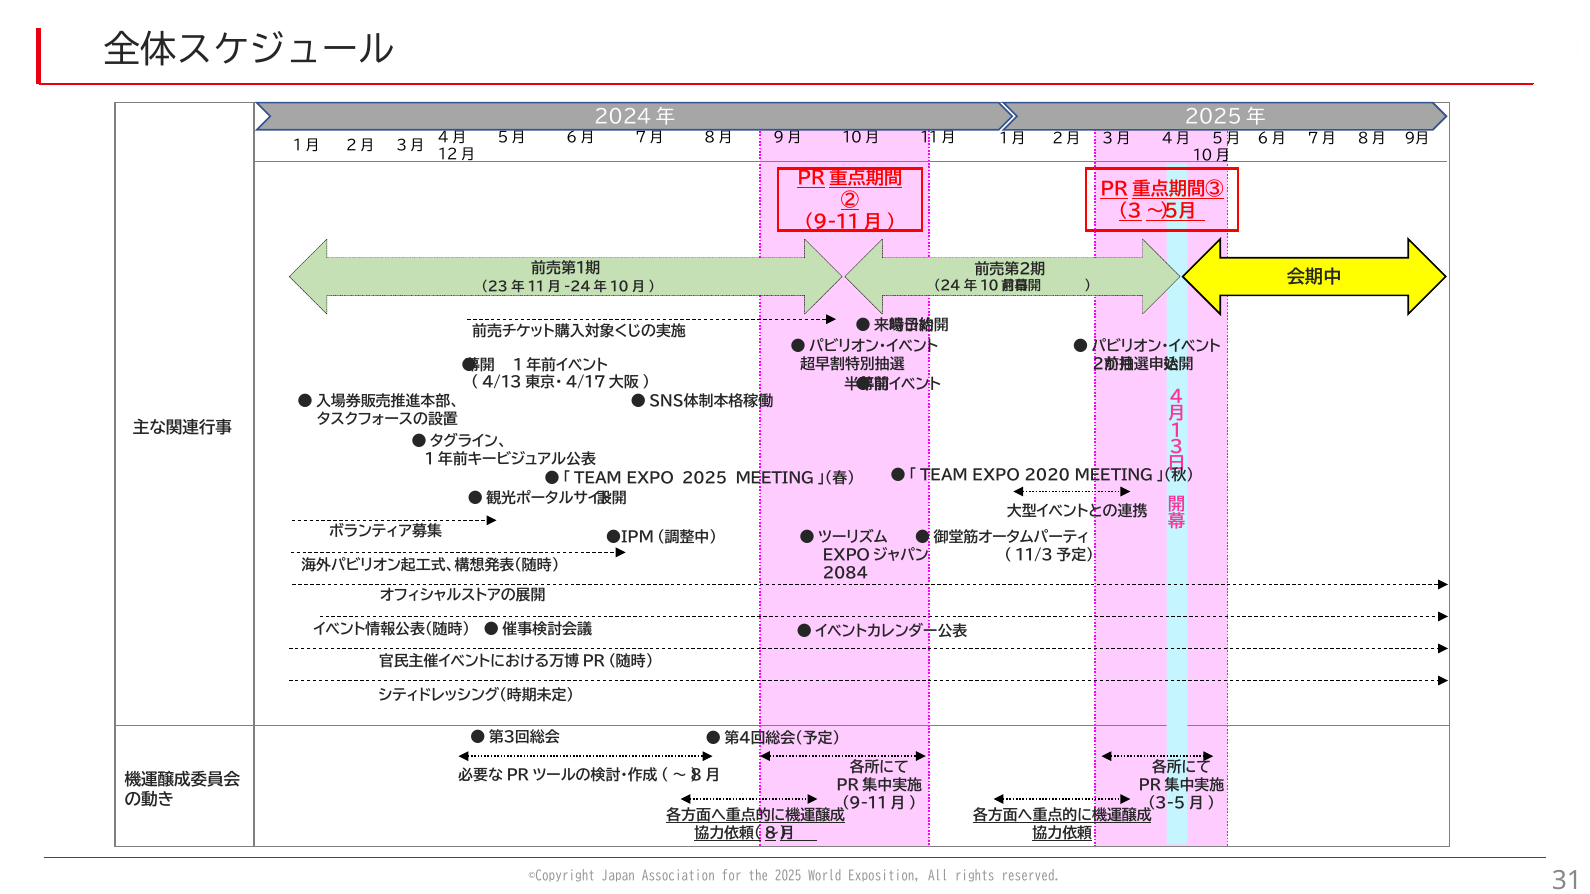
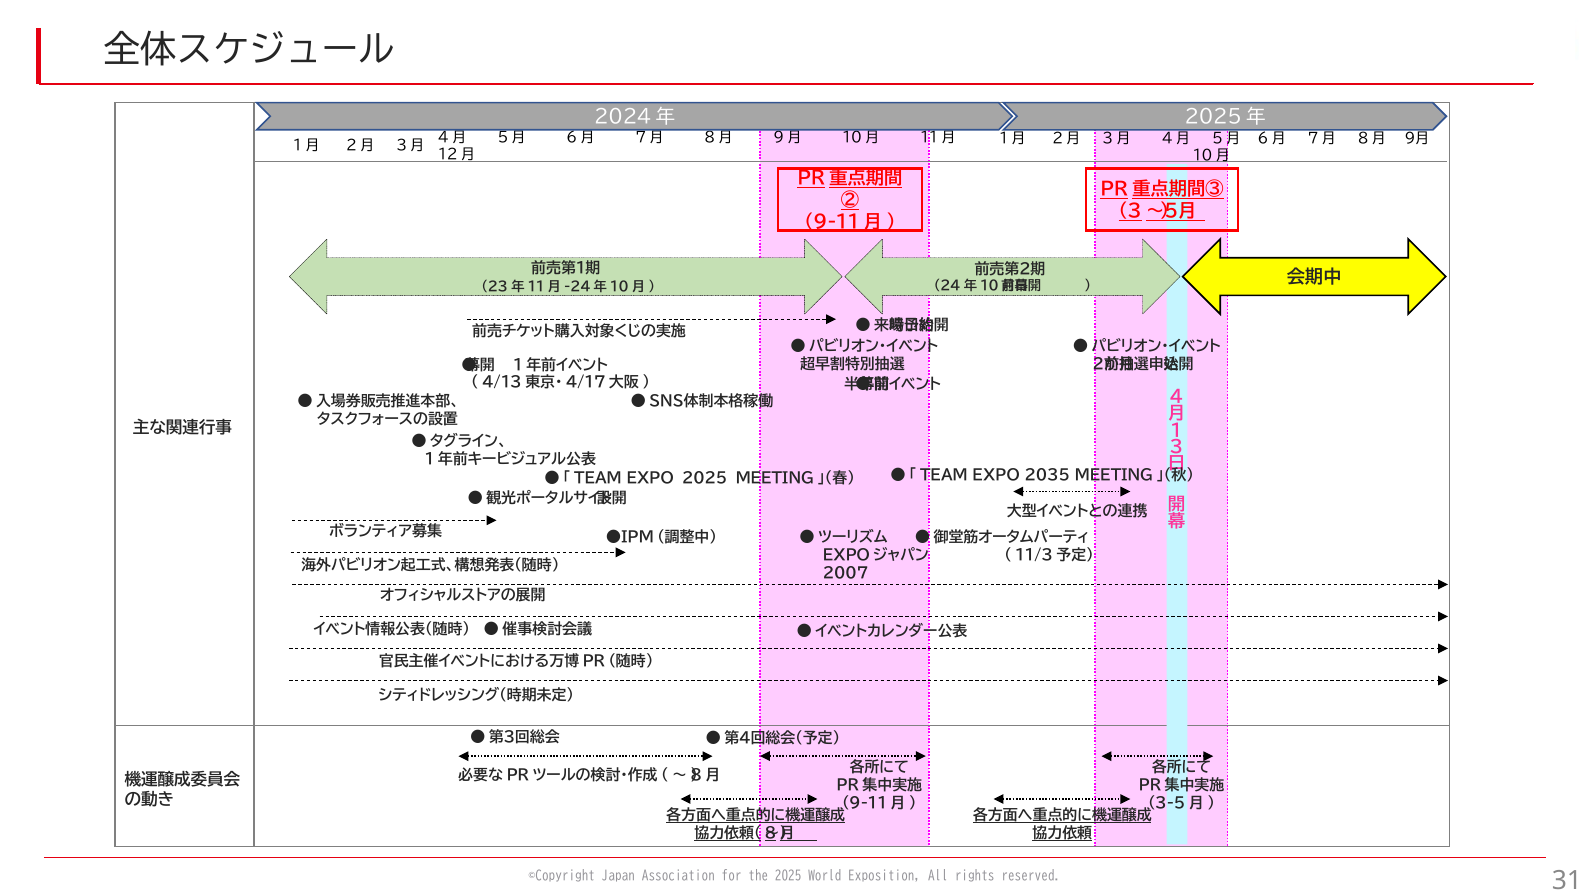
2020: 2020 -> 2035 (1047, 475)
2084: 2084 -> 2007 (846, 574)
